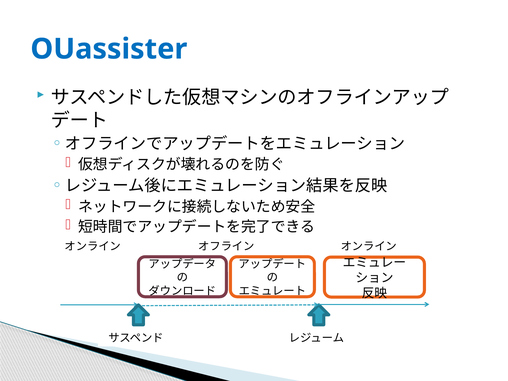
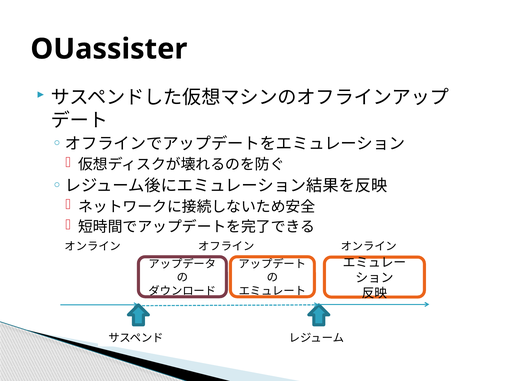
OUassister colour: blue -> black (109, 49)
